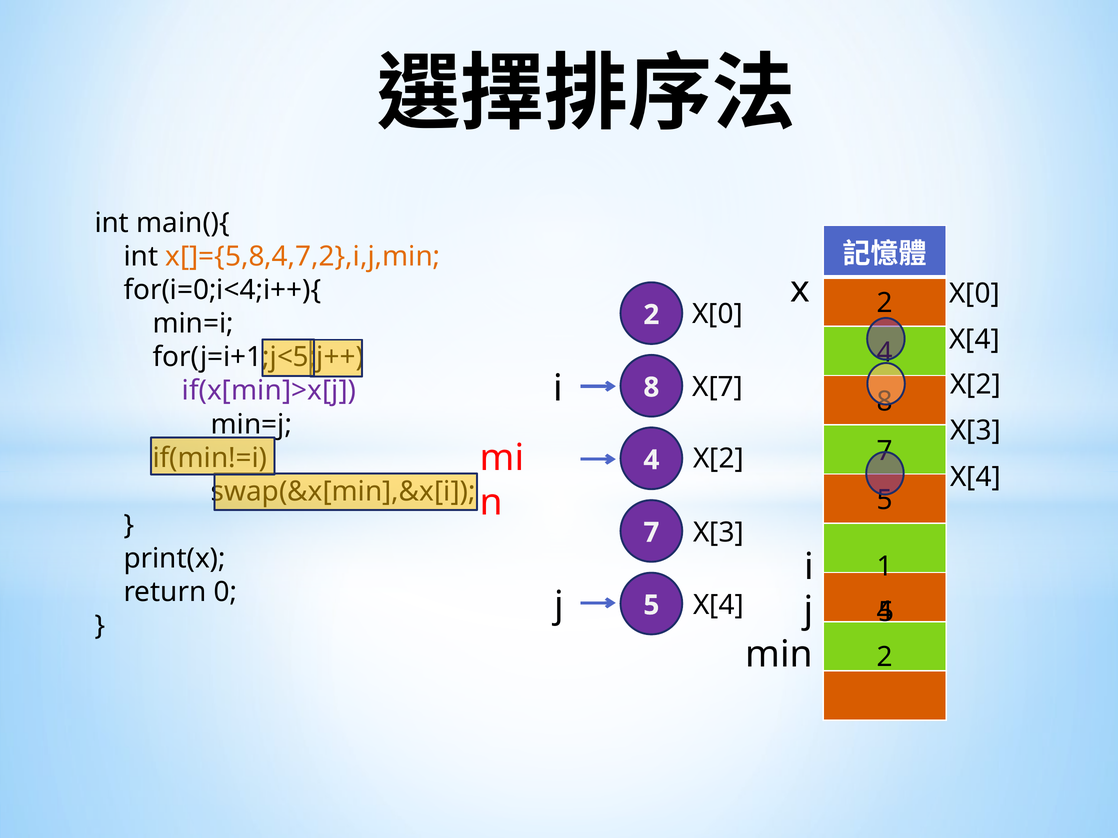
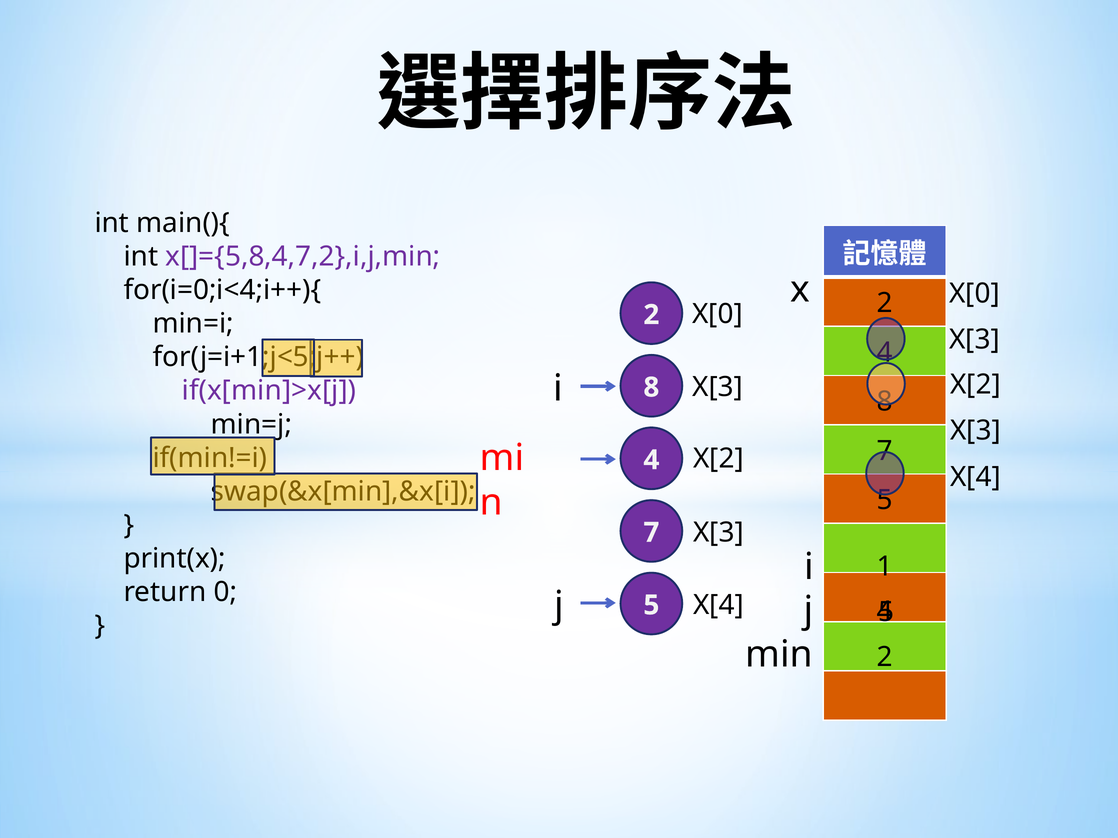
x[]={5,8,4,7,2},i,j,min colour: orange -> purple (303, 257)
X[4: X[4 -> X[3 (974, 340)
X[7: X[7 -> X[3 (718, 387)
